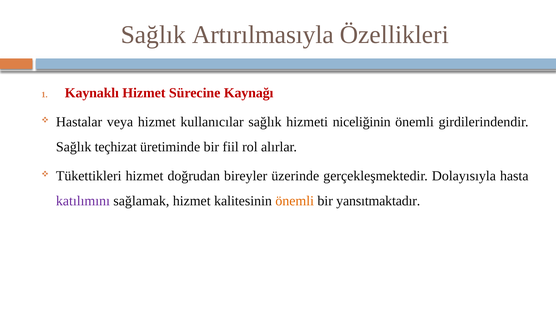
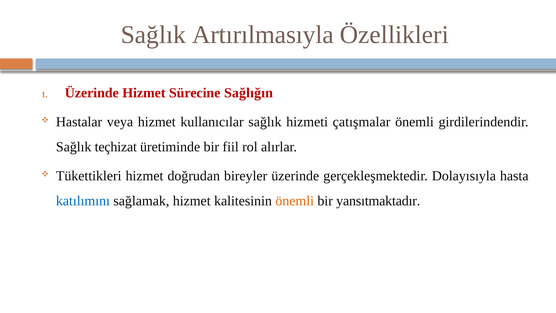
Kaynaklı: Kaynaklı -> Üzerinde (92, 93)
Kaynağı: Kaynağı -> Sağlığın (248, 93)
niceliğinin: niceliğinin -> çatışmalar (362, 122)
katılımını colour: purple -> blue (83, 201)
